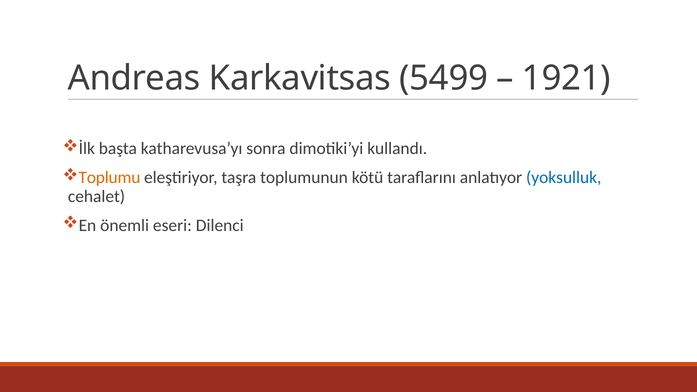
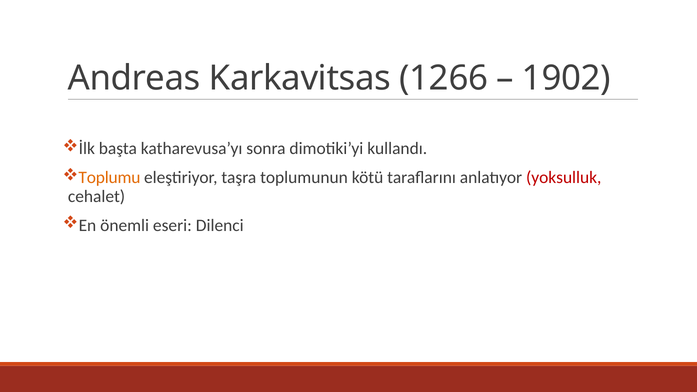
5499: 5499 -> 1266 (444, 78)
1921: 1921 -> 1902 (566, 78)
yoksulluk colour: blue -> red (564, 177)
